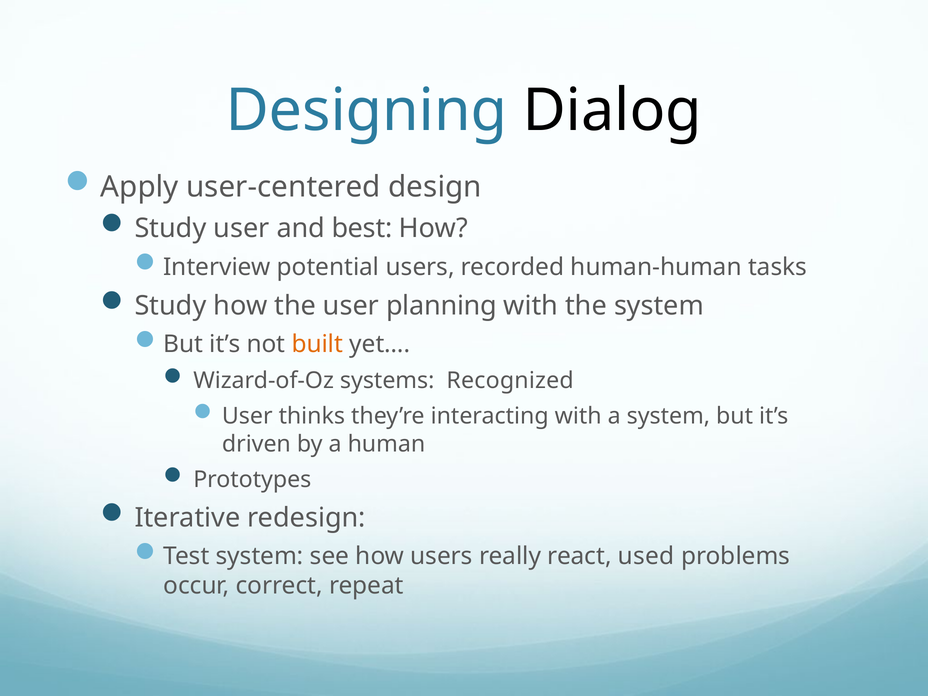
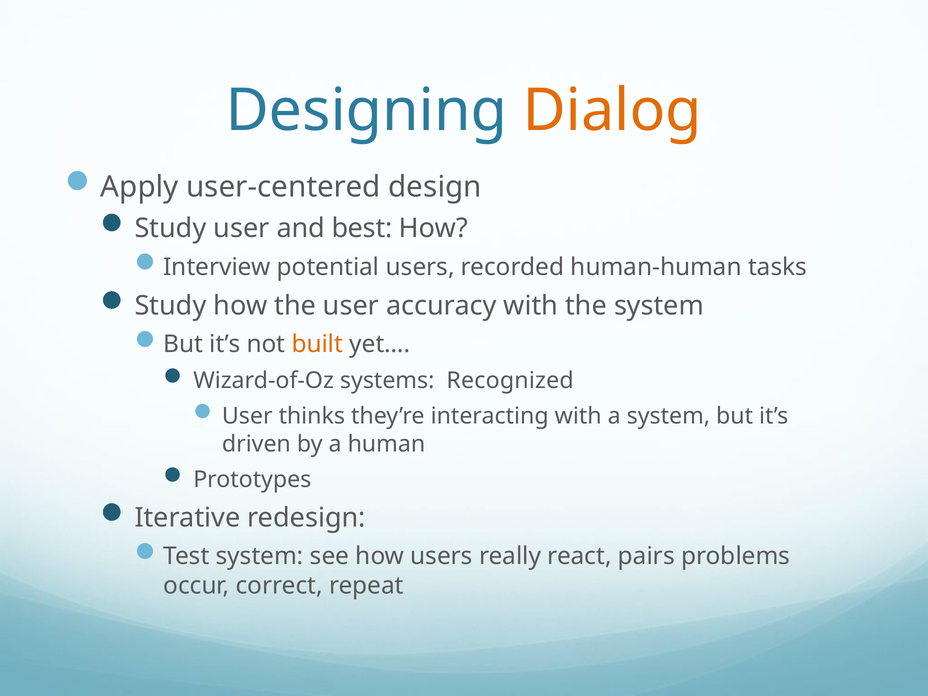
Dialog colour: black -> orange (612, 110)
planning: planning -> accuracy (441, 306)
used: used -> pairs (646, 556)
